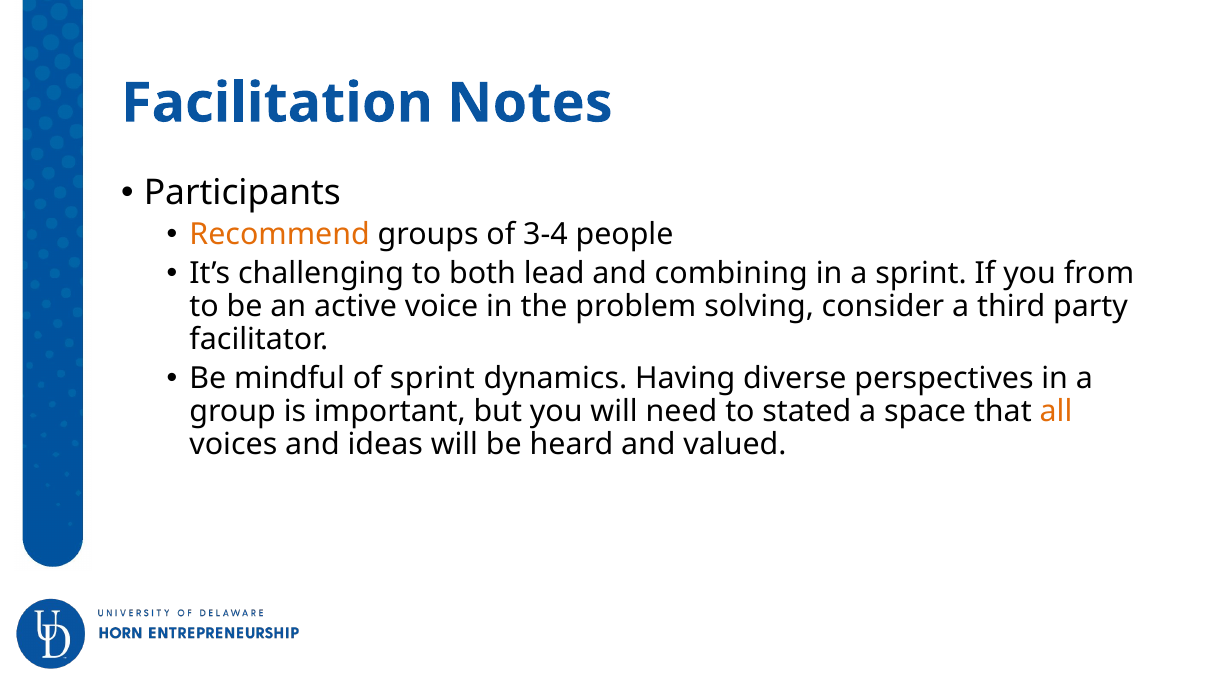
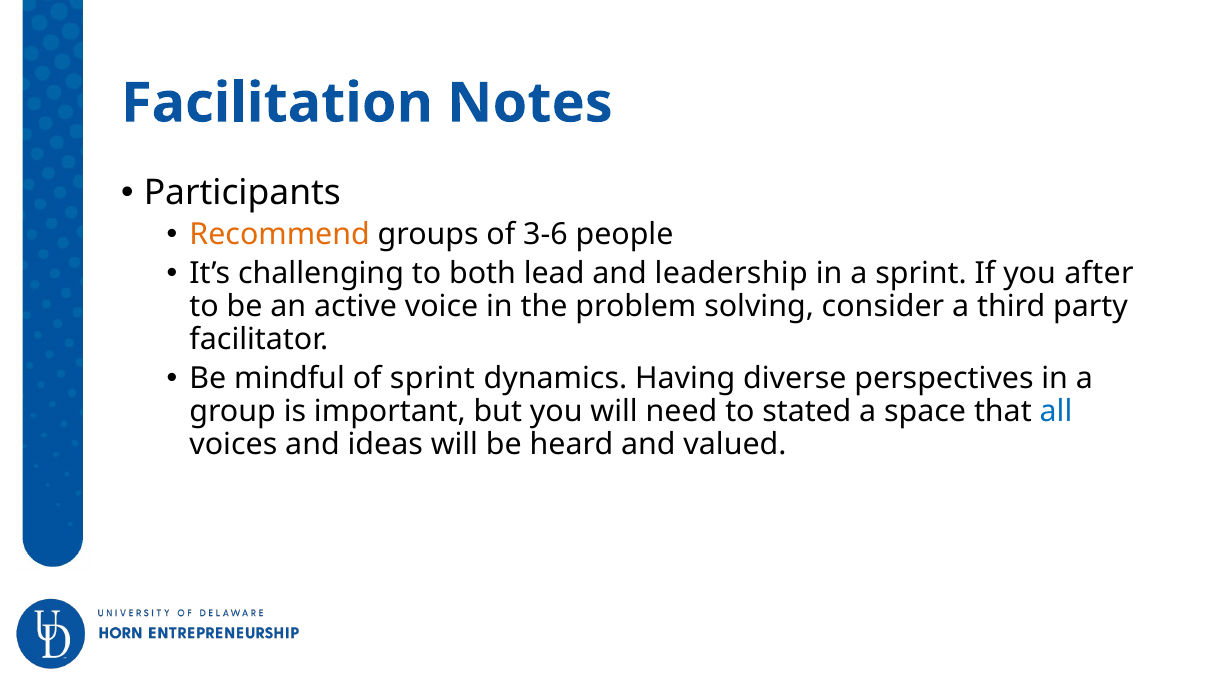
3-4: 3-4 -> 3-6 (545, 235)
combining: combining -> leadership (731, 274)
from: from -> after (1099, 274)
all colour: orange -> blue (1056, 412)
